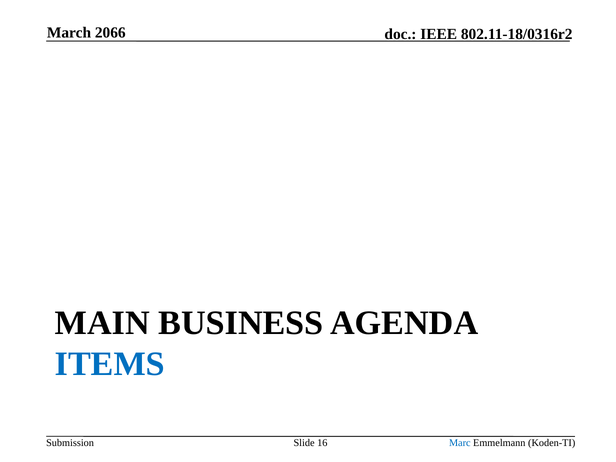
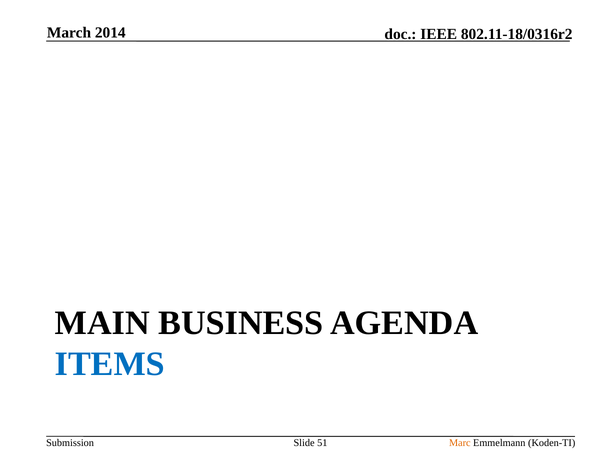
2066: 2066 -> 2014 (110, 33)
16: 16 -> 51 (322, 443)
Marc colour: blue -> orange (460, 443)
